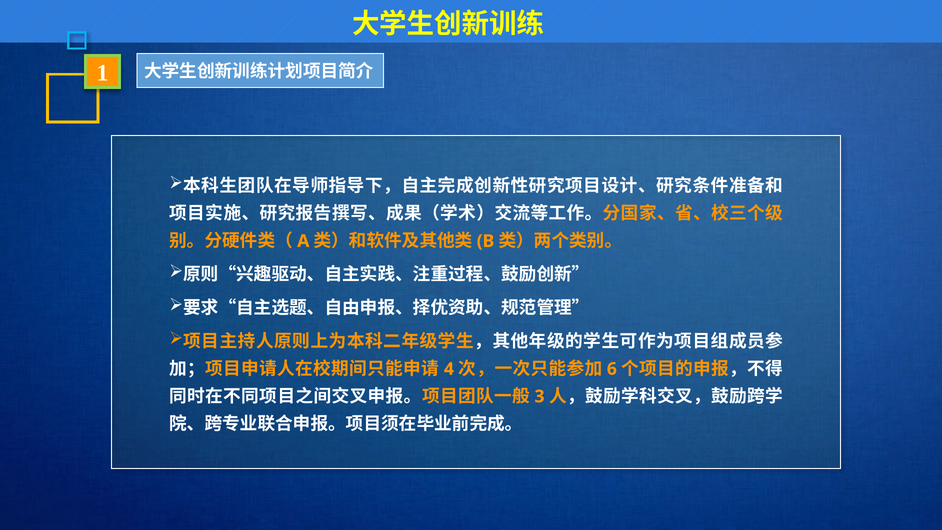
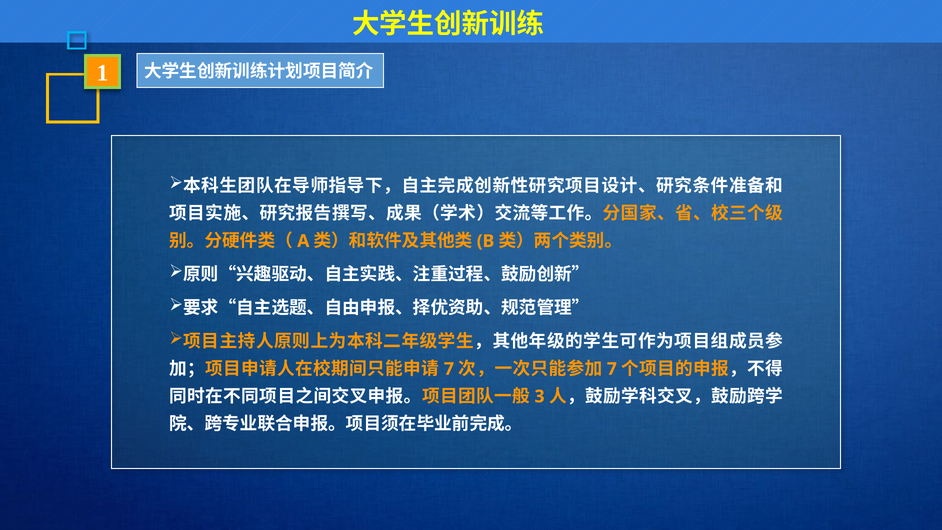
4: 4 -> 7 (449, 369)
6: 6 -> 7 (612, 369)
